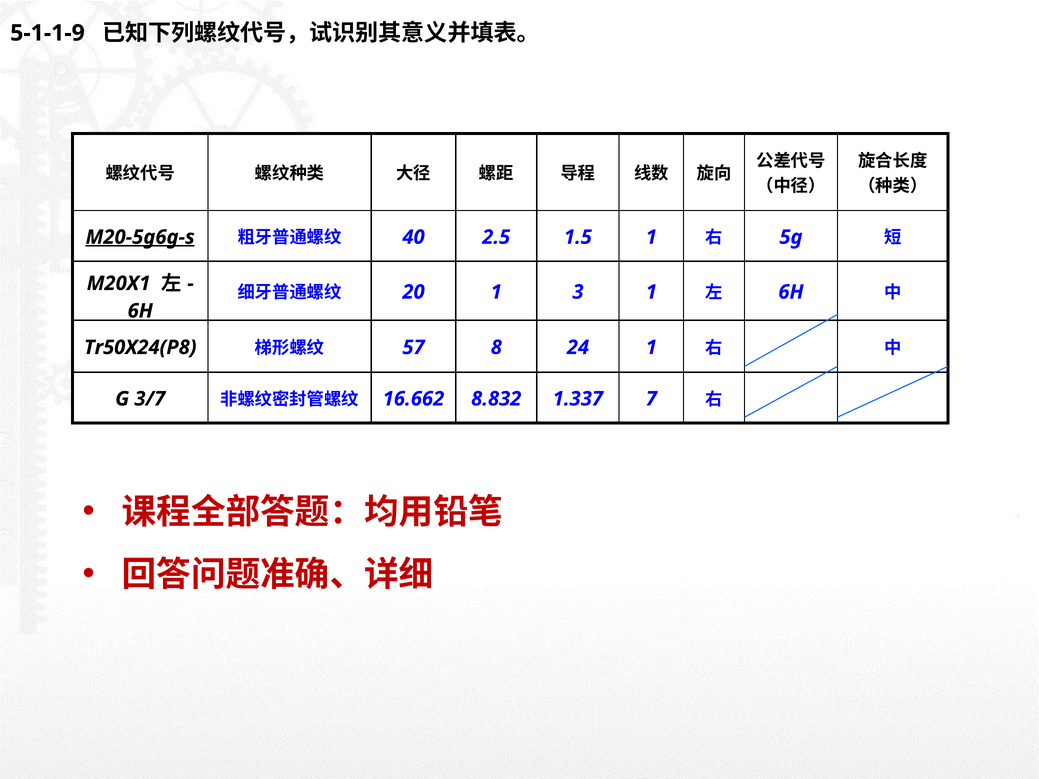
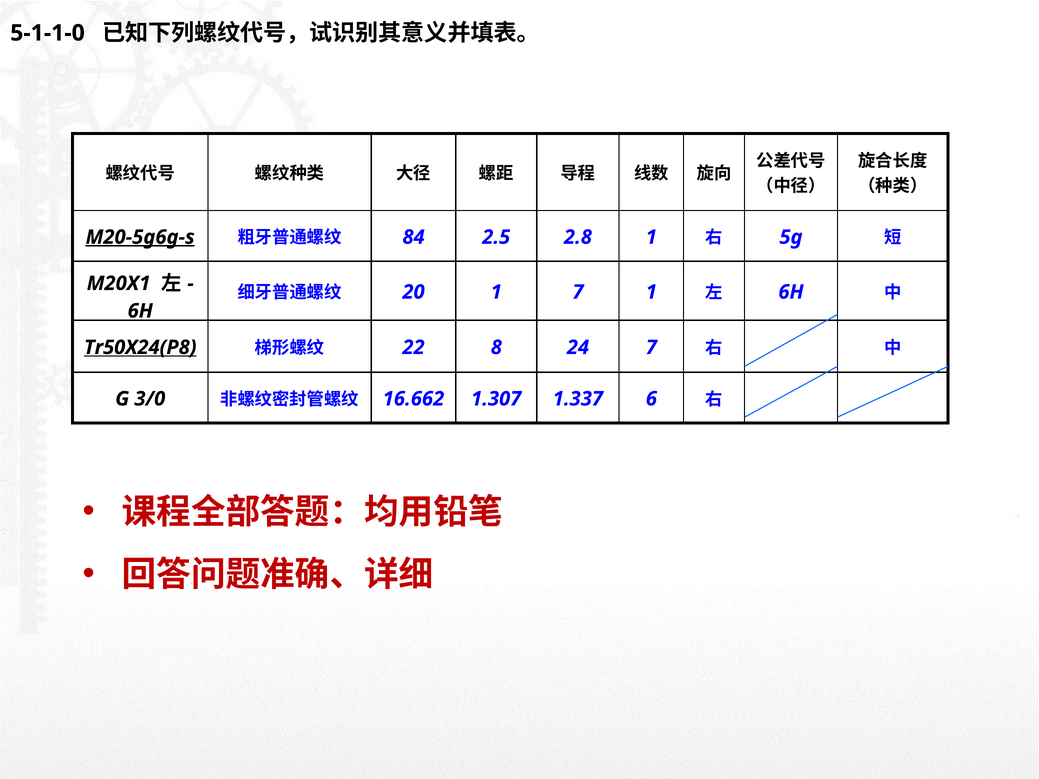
5-1-1-9: 5-1-1-9 -> 5-1-1-0 (47, 33)
40: 40 -> 84 (414, 237)
1.5: 1.5 -> 2.8 (578, 237)
1 3: 3 -> 7 (578, 292)
Tr50X24(P8 underline: none -> present (140, 348)
57: 57 -> 22 (414, 348)
24 1: 1 -> 7 (651, 348)
3/7: 3/7 -> 3/0 (150, 399)
8.832: 8.832 -> 1.307 (496, 399)
7: 7 -> 6 (651, 399)
